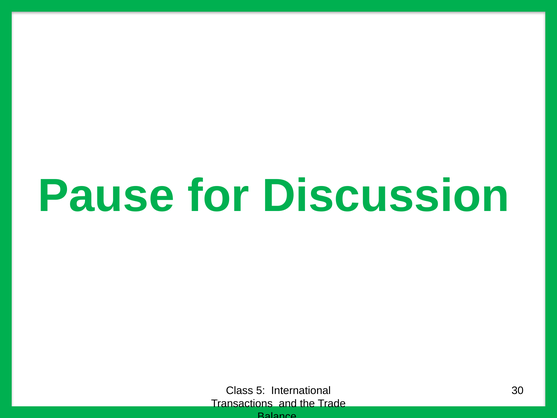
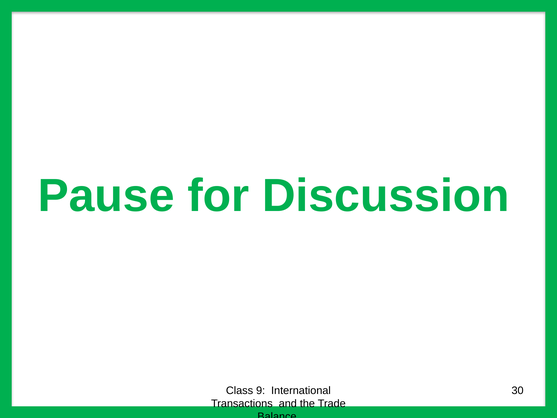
5: 5 -> 9 (261, 390)
